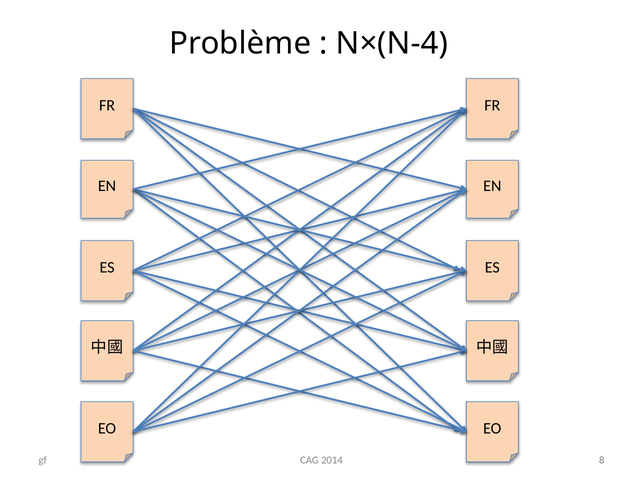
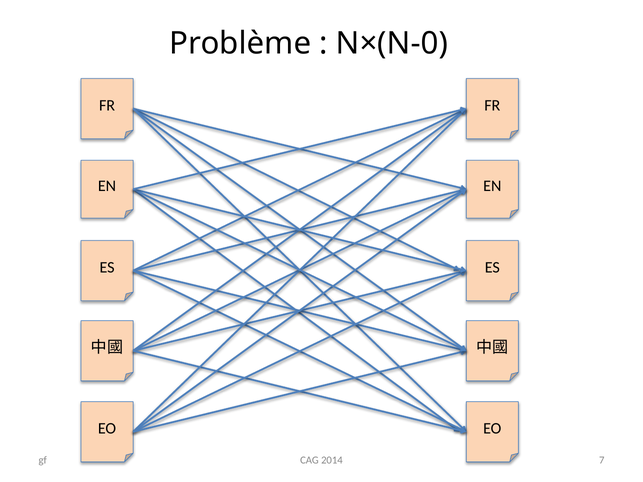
N×(N-4: N×(N-4 -> N×(N-0 (392, 43)
8: 8 -> 7 (602, 460)
